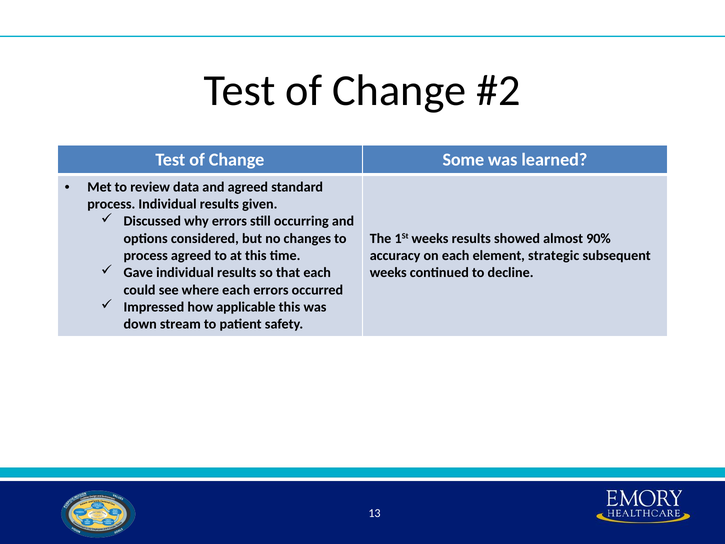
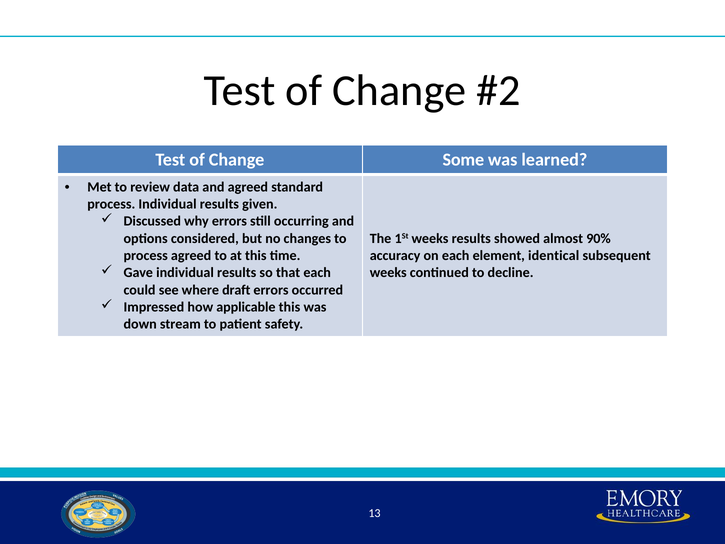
strategic: strategic -> identical (554, 255)
where each: each -> draft (236, 290)
